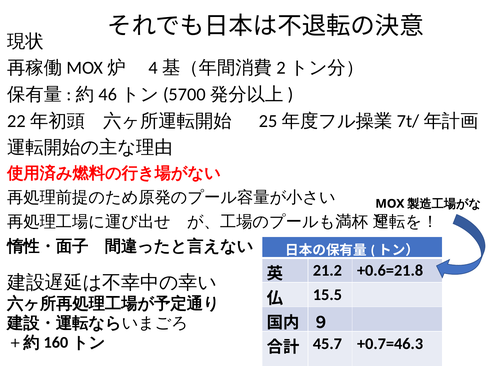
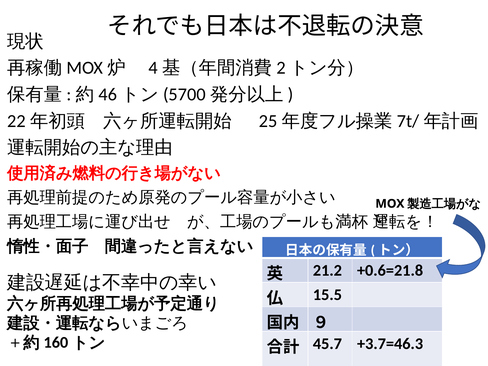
+0.7=46.3: +0.7=46.3 -> +3.7=46.3 (390, 344)
